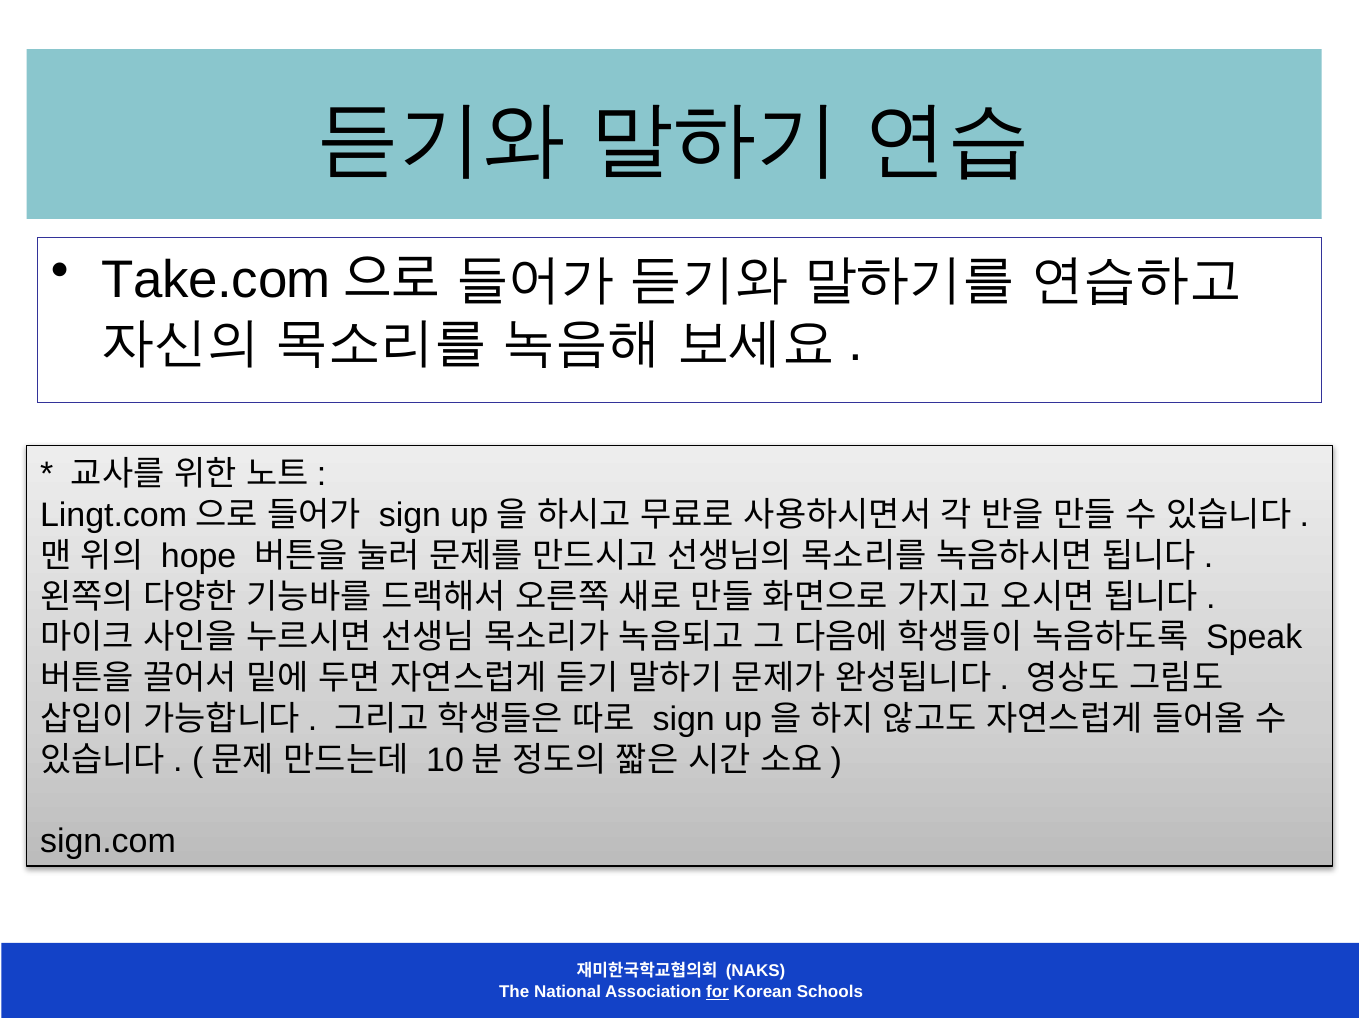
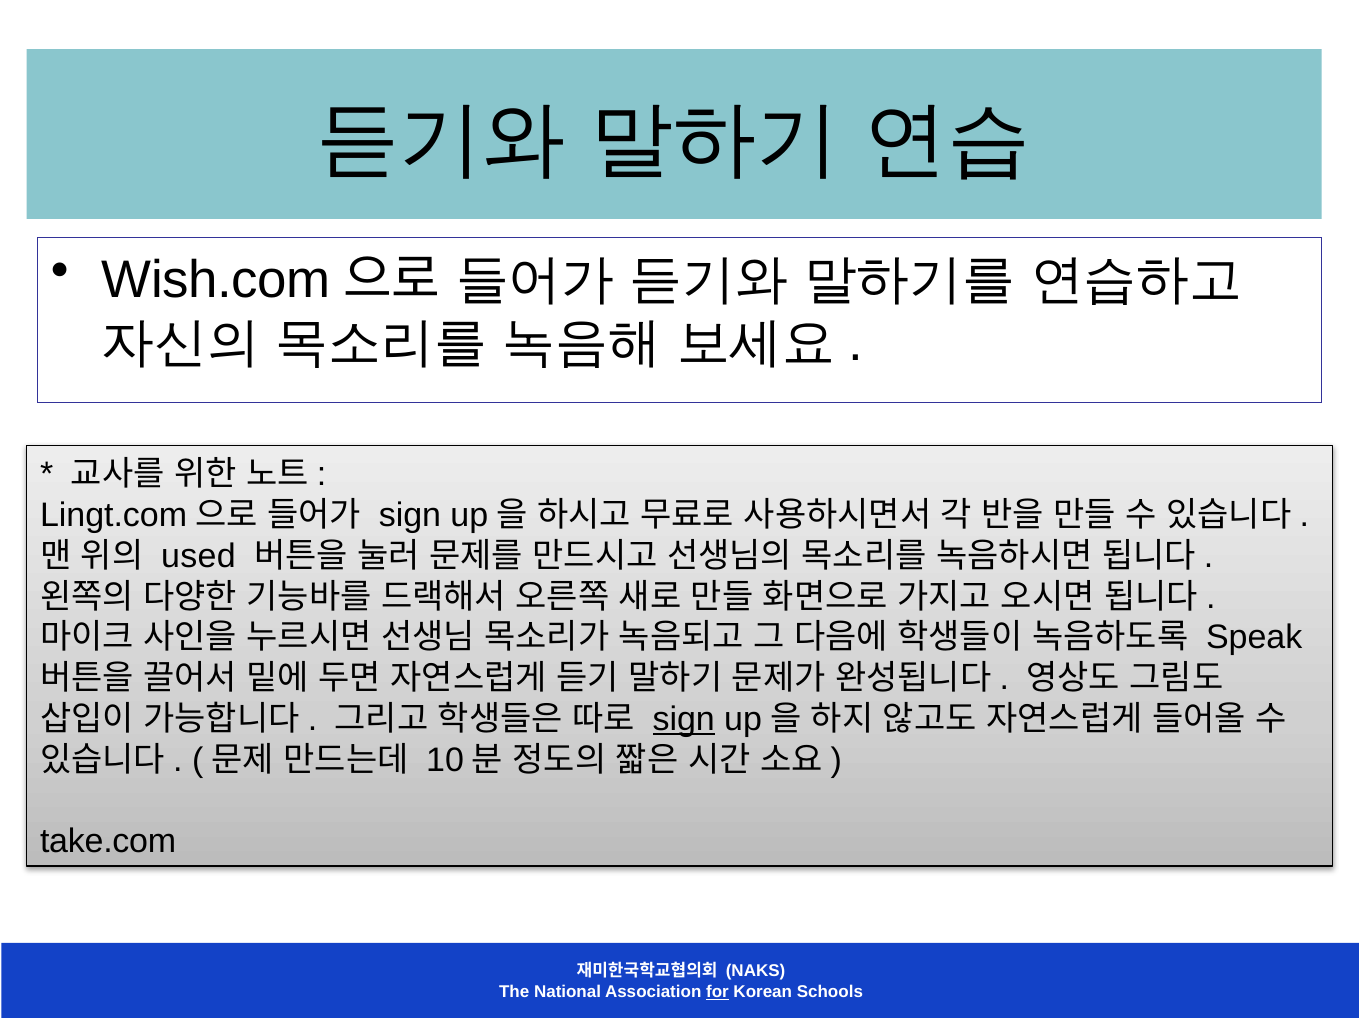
Take.com: Take.com -> Wish.com (216, 280)
hope: hope -> used (198, 556)
sign underline: none -> present (684, 719)
sign.com: sign.com -> take.com (108, 842)
